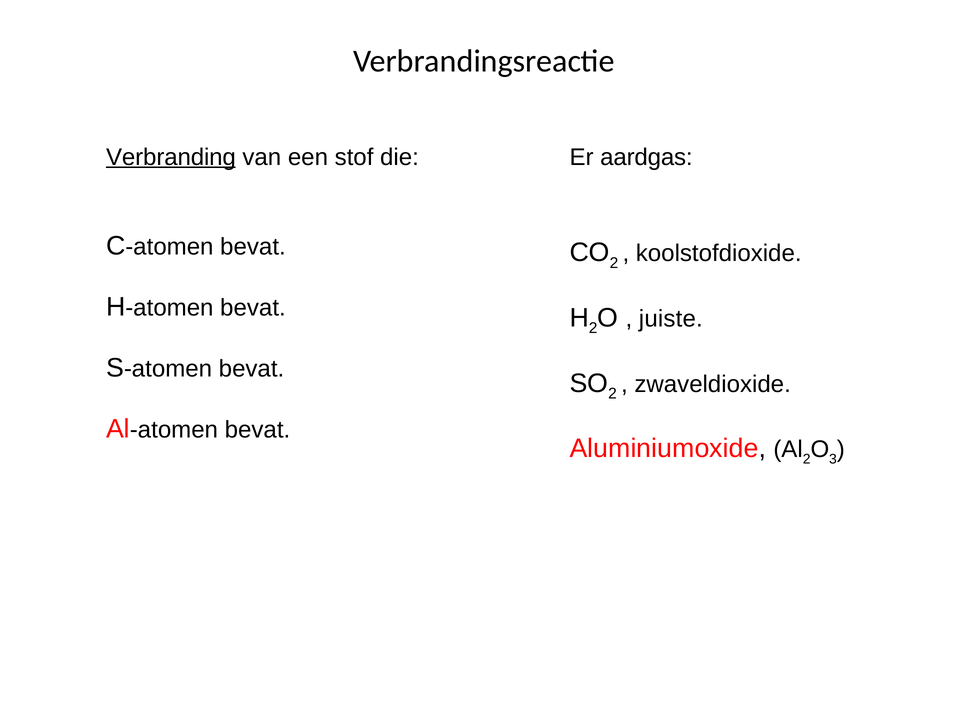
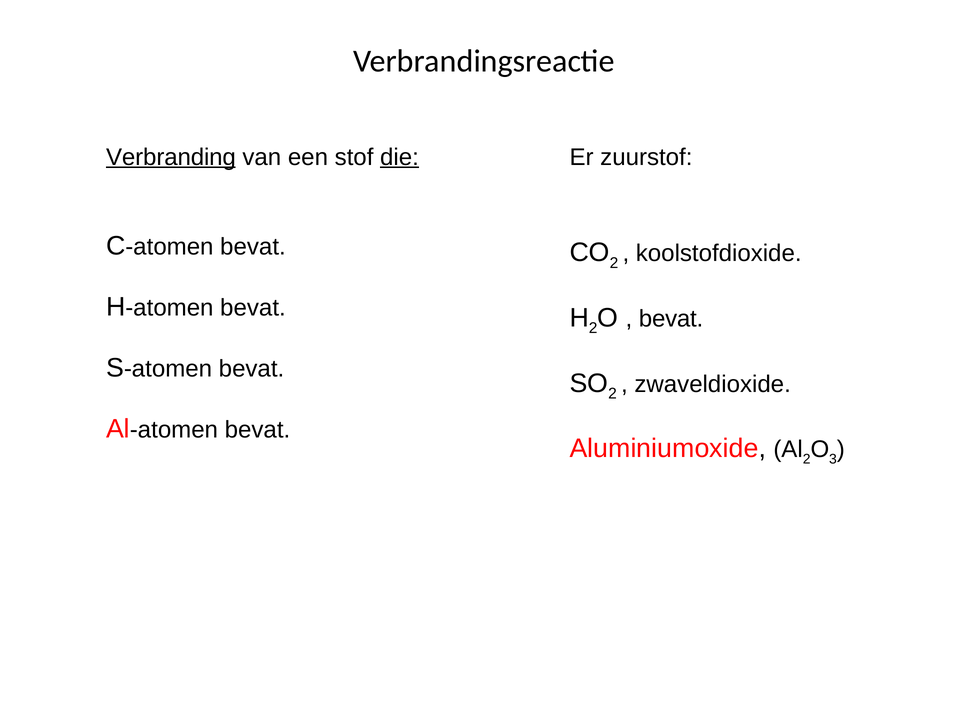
die underline: none -> present (399, 157)
aardgas: aardgas -> zuurstof (646, 157)
juiste: juiste -> bevat (671, 319)
